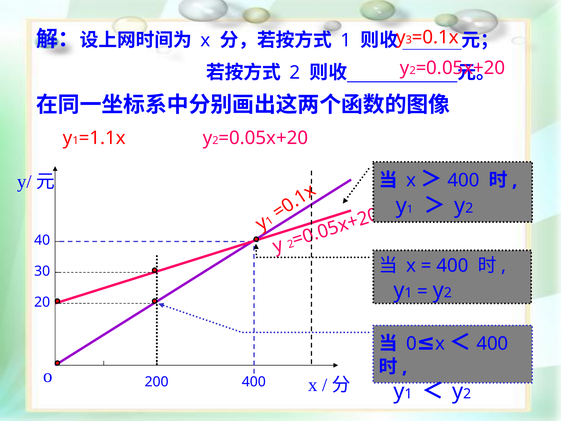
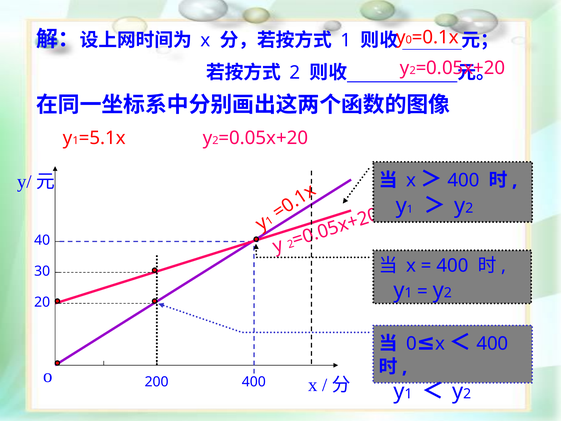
y 3: 3 -> 0 (409, 40)
=1.1x: =1.1x -> =5.1x (102, 138)
